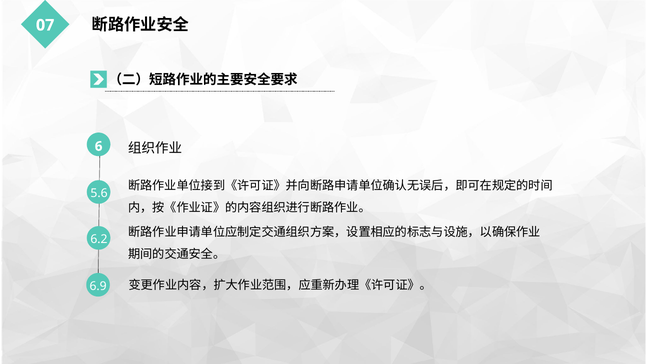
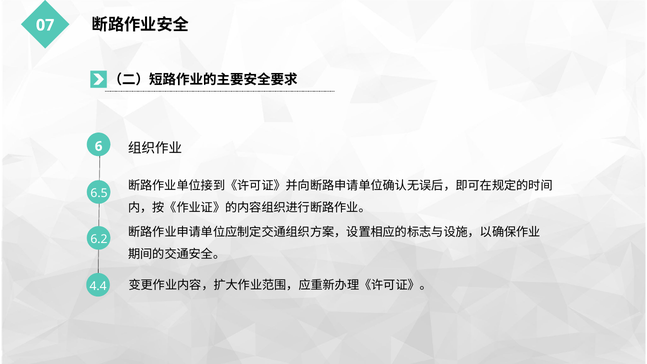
5.6: 5.6 -> 6.5 (99, 193)
6.9: 6.9 -> 4.4 (98, 286)
